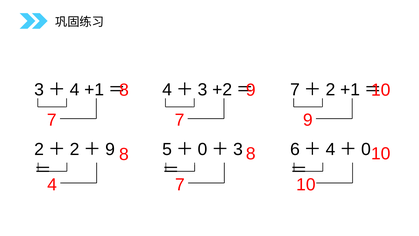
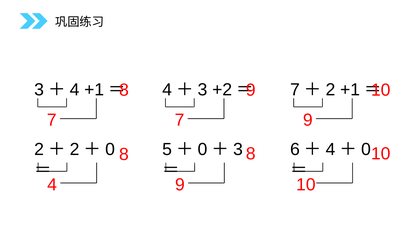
9: 9 -> 0 (110, 149)
4 7: 7 -> 9 (180, 184)
